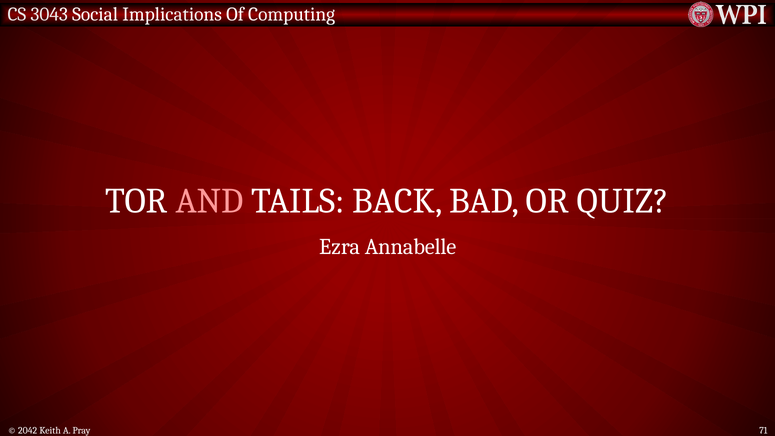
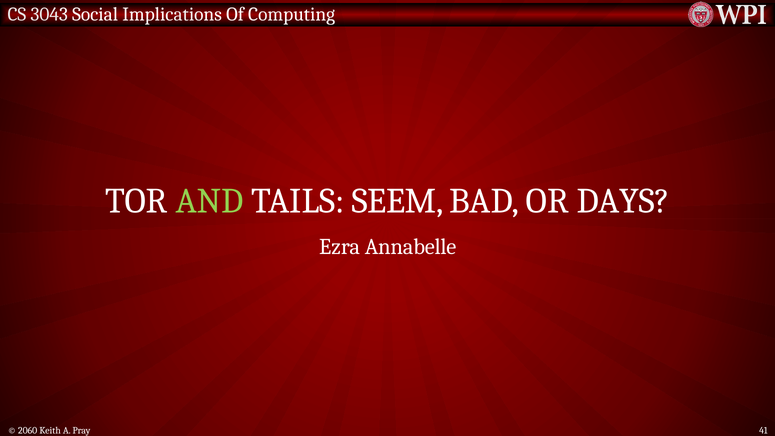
AND colour: pink -> light green (210, 201)
BACK: BACK -> SEEM (398, 201)
QUIZ: QUIZ -> DAYS (623, 201)
2042: 2042 -> 2060 (28, 430)
71: 71 -> 41 (763, 430)
